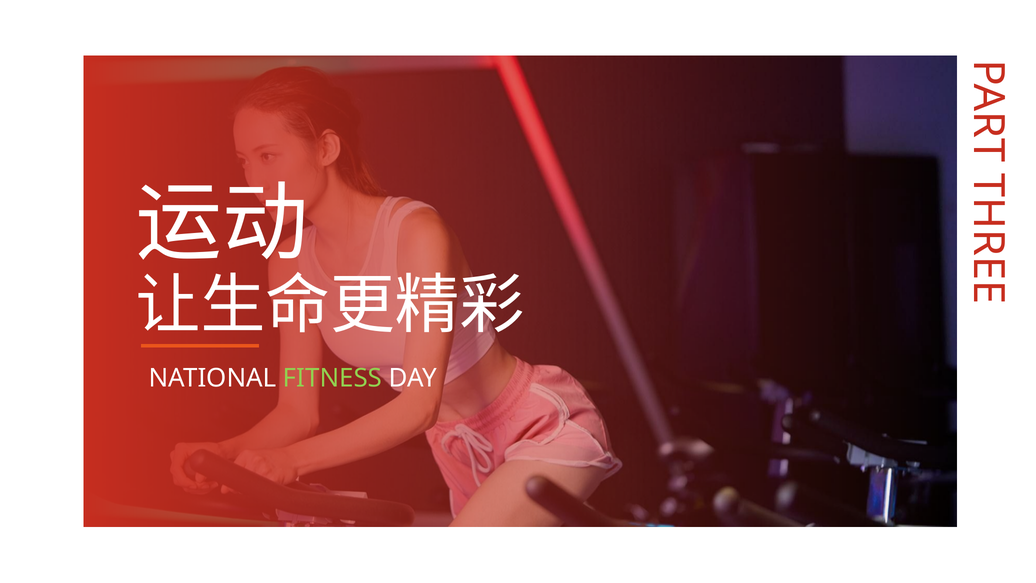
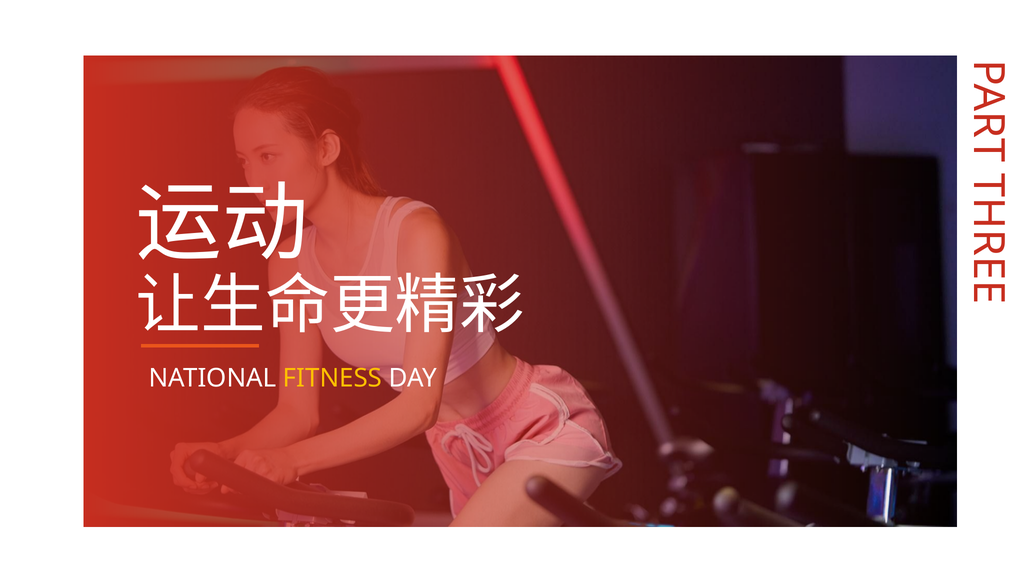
FITNESS colour: light green -> yellow (333, 378)
